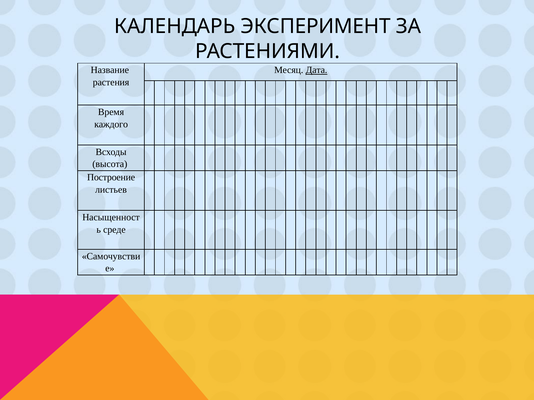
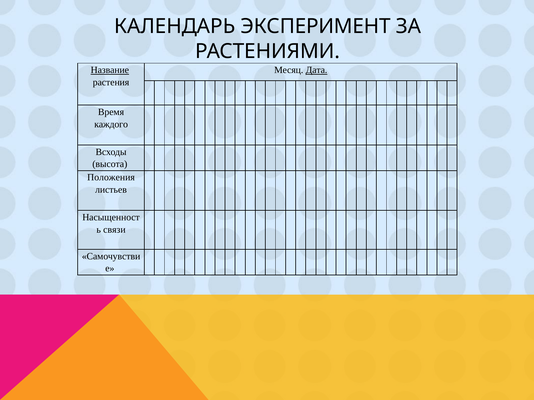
Название underline: none -> present (110, 70)
Построение: Построение -> Положения (111, 178)
среде: среде -> связи (114, 230)
